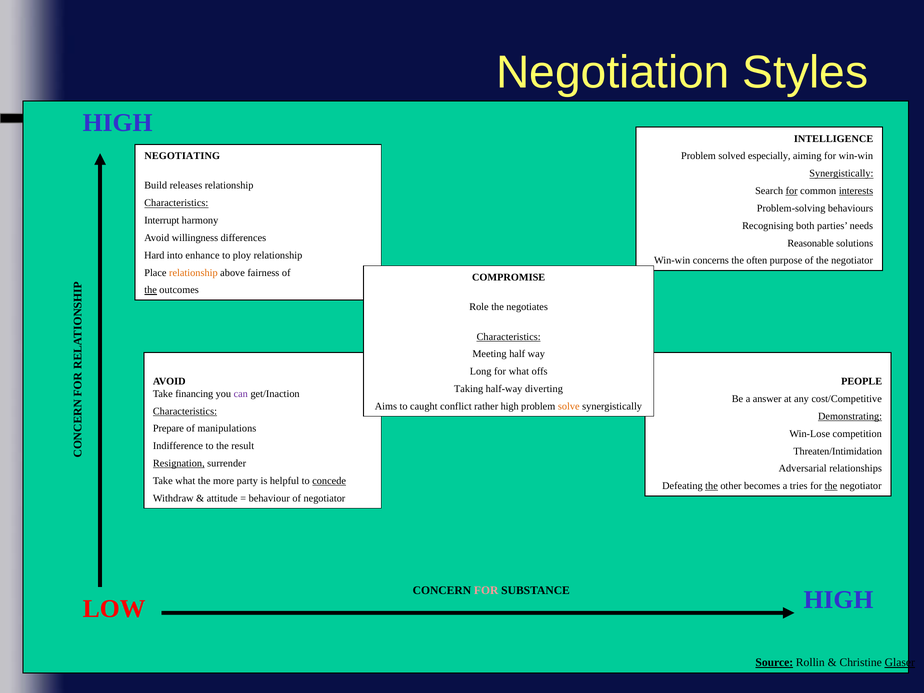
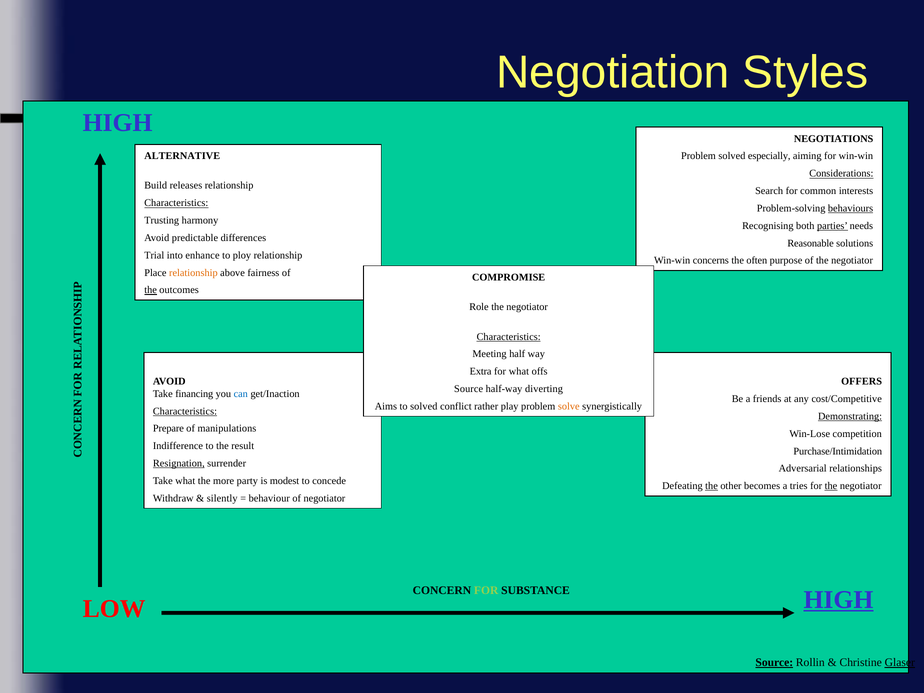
INTELLIGENCE: INTELLIGENCE -> NEGOTIATIONS (834, 139)
NEGOTIATING: NEGOTIATING -> ALTERNATIVE (182, 156)
Synergistically: Synergistically -> Considerations (841, 173)
for underline: present -> none (792, 191)
interests underline: present -> none (856, 191)
behaviours underline: none -> present (851, 208)
Interrupt: Interrupt -> Trusting (162, 220)
parties underline: none -> present (832, 226)
willingness: willingness -> predictable (195, 238)
Hard: Hard -> Trial (154, 255)
negotiates: negotiates -> negotiator (527, 307)
Long: Long -> Extra (481, 371)
PEOPLE: PEOPLE -> OFFERS (862, 381)
Taking: Taking -> Source (469, 389)
can colour: purple -> blue (241, 394)
answer: answer -> friends (767, 399)
to caught: caught -> solved (424, 406)
rather high: high -> play (510, 406)
Threaten/Intimidation: Threaten/Intimidation -> Purchase/Intimidation (838, 451)
helpful: helpful -> modest (285, 481)
concede underline: present -> none (329, 481)
attitude: attitude -> silently (222, 498)
FOR colour: pink -> light green (486, 590)
HIGH underline: none -> present (838, 600)
